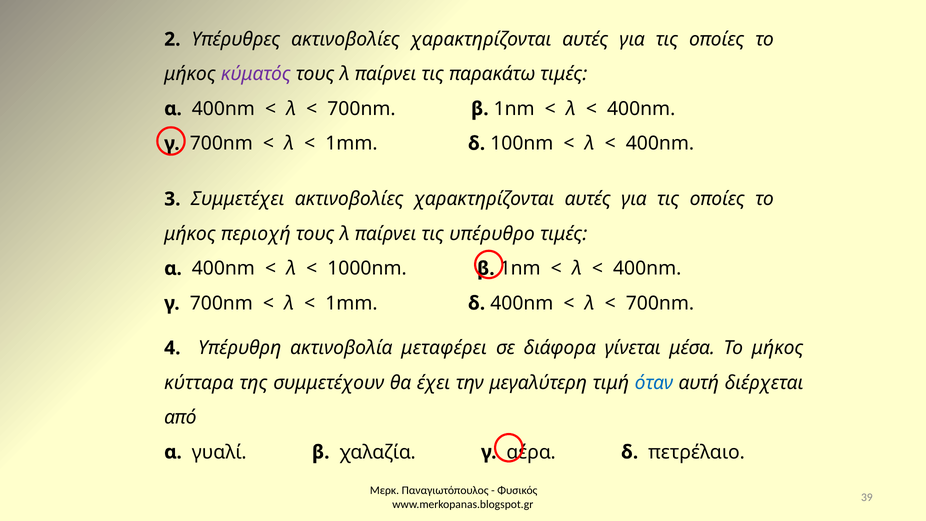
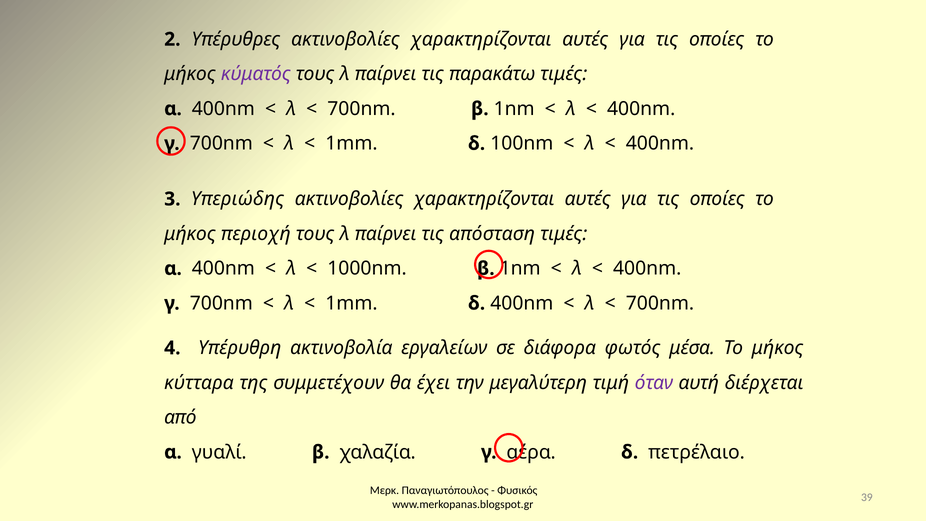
Συμμετέχει: Συμμετέχει -> Υπεριώδης (238, 199)
υπέρυθρο: υπέρυθρο -> απόσταση (492, 234)
μεταφέρει: μεταφέρει -> εργαλείων (444, 348)
γίνεται: γίνεται -> φωτός (633, 348)
όταν colour: blue -> purple (654, 383)
